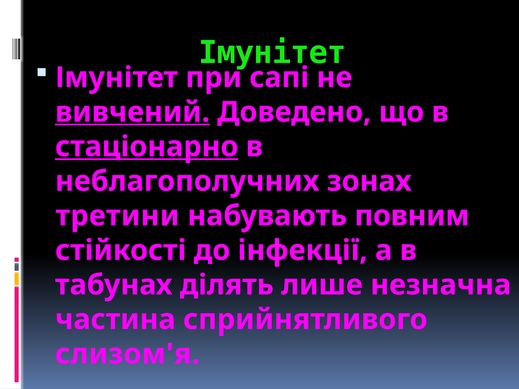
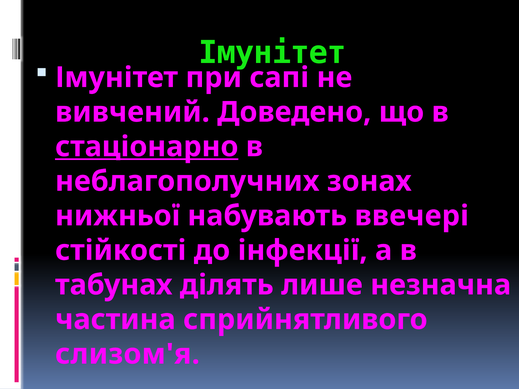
вивчений underline: present -> none (132, 112)
третини: третини -> нижньої (118, 216)
повним: повним -> ввечері (412, 216)
